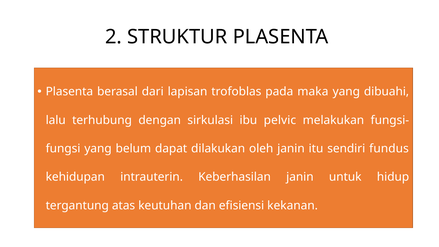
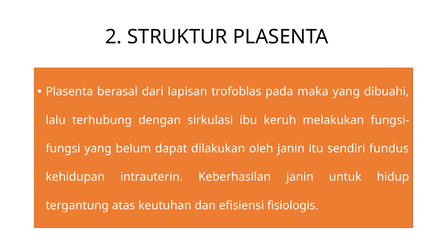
pelvic: pelvic -> keruh (280, 120)
kekanan: kekanan -> fisiologis (293, 205)
